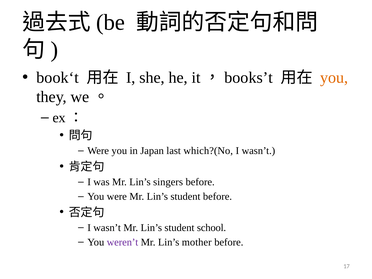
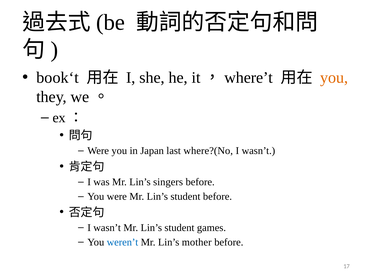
books’t: books’t -> where’t (249, 78)
which?(No: which?(No -> where?(No (208, 151)
school: school -> games (211, 228)
weren’t colour: purple -> blue (122, 242)
